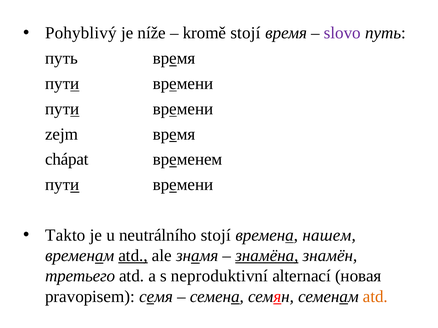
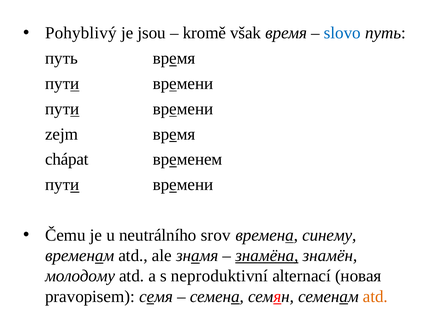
níže: níže -> jsou (152, 33)
kromě stojí: stojí -> však (246, 33)
slovo colour: purple -> blue (342, 33)
Takto: Takto -> Čemu (65, 236)
neutrálního stojí: stojí -> srov (216, 236)
нашем: нашем -> синему (329, 236)
atd underline: present -> none (133, 256)
третьего: третьего -> молодому (80, 276)
